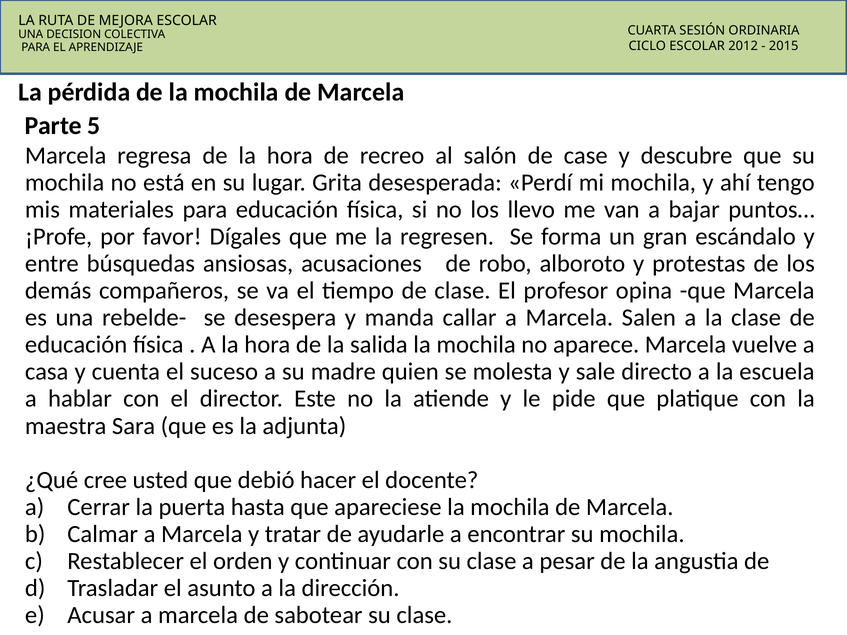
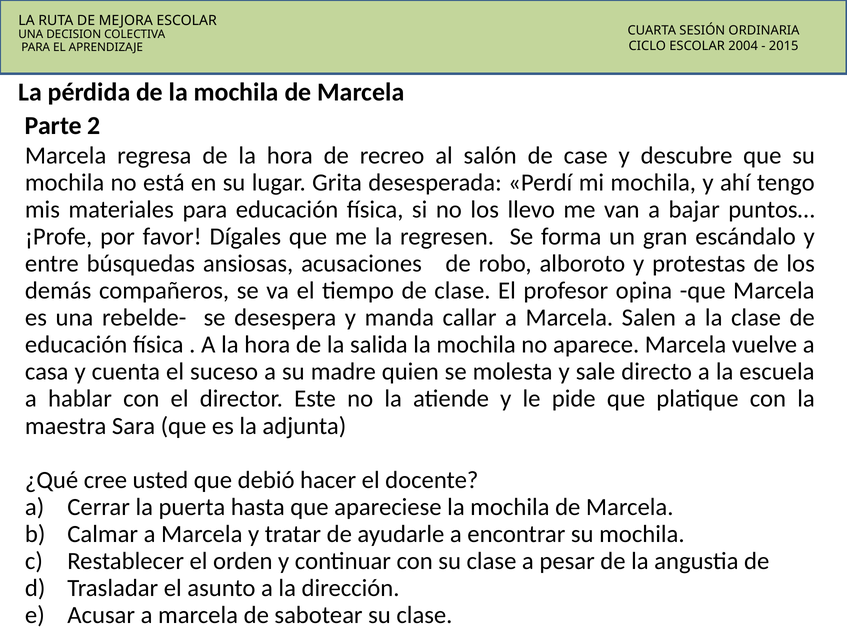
2012: 2012 -> 2004 (743, 46)
5: 5 -> 2 (94, 126)
